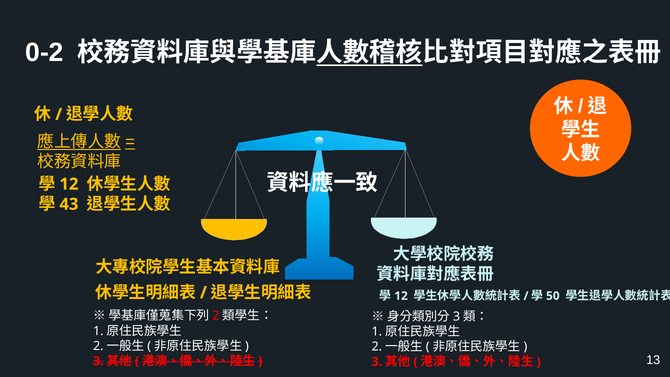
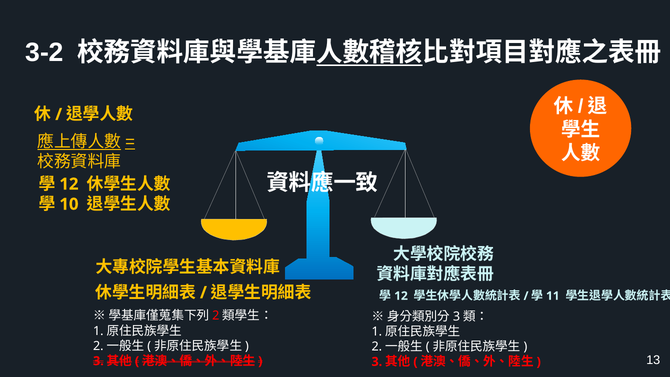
0-2: 0-2 -> 3-2 (44, 52)
43: 43 -> 10 (69, 204)
50: 50 -> 11 (553, 296)
